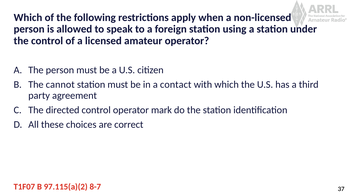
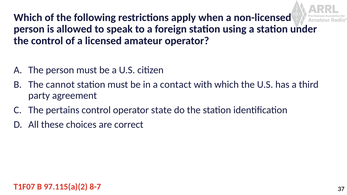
directed: directed -> pertains (63, 110)
mark: mark -> state (161, 110)
